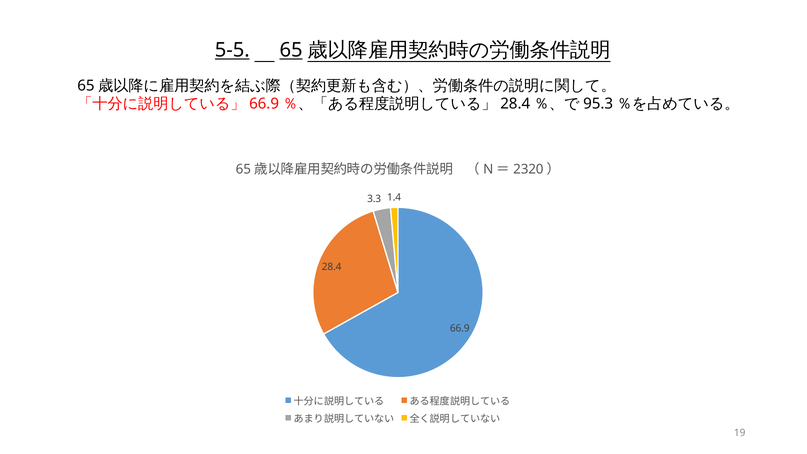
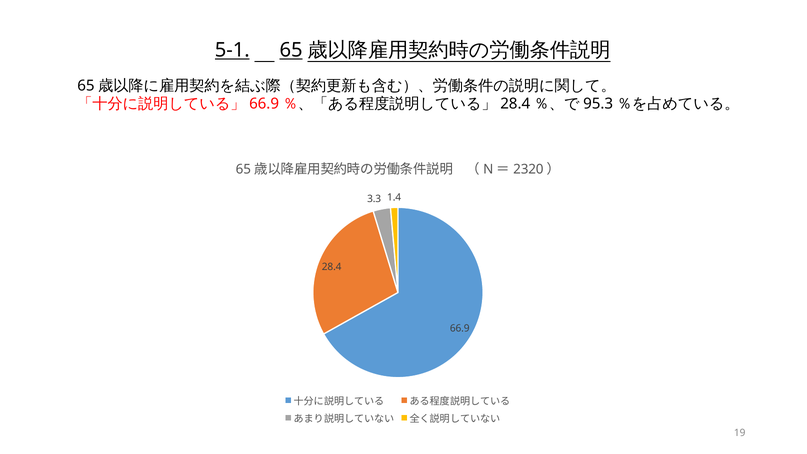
5-5: 5-5 -> 5-1 (232, 50)
